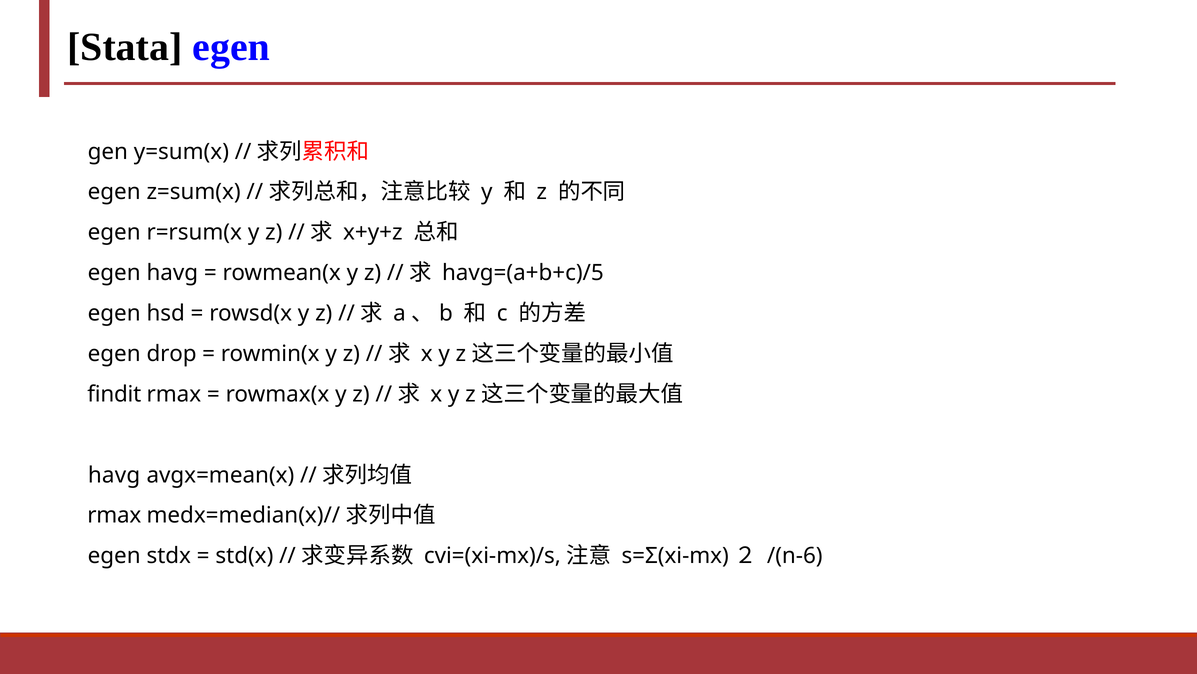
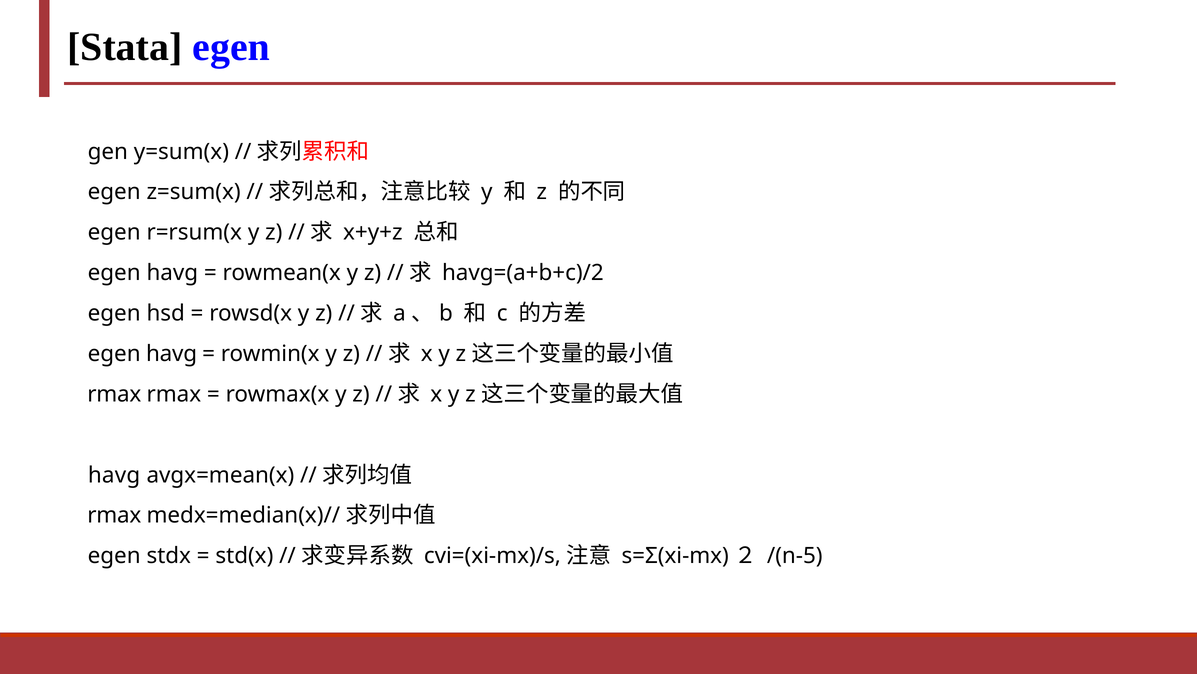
havg=(a+b+c)/5: havg=(a+b+c)/5 -> havg=(a+b+c)/2 (523, 273)
drop: drop -> havg (172, 353)
findit: findit -> rmax (114, 394)
/(n-6: /(n-6 -> /(n-5 (795, 555)
